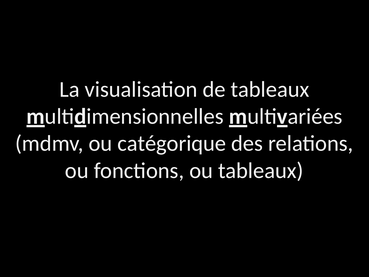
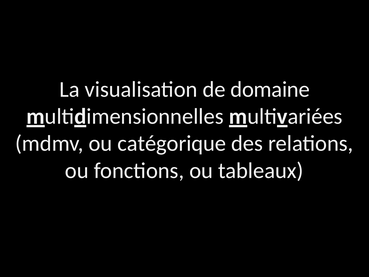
de tableaux: tableaux -> domaine (270, 89)
